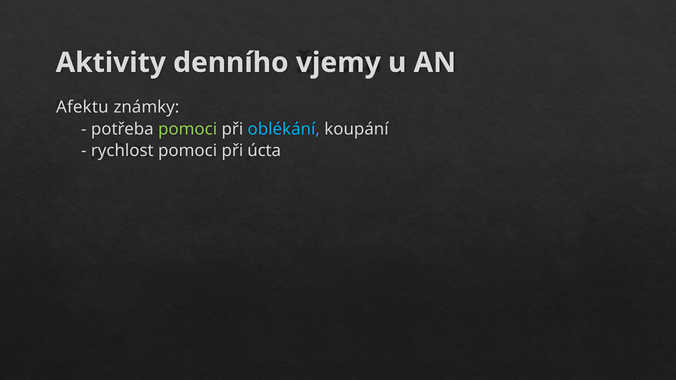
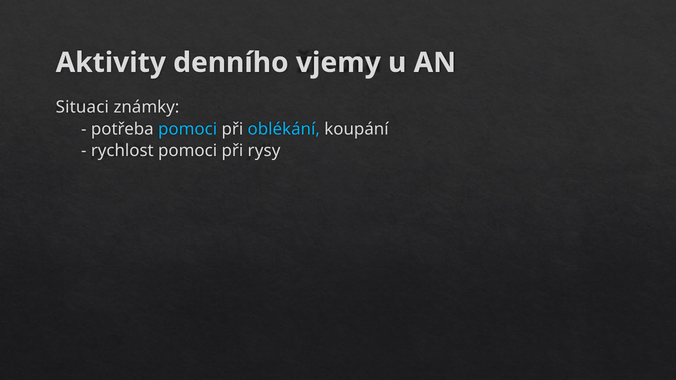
Afektu: Afektu -> Situaci (82, 107)
pomoci colour: light green -> light blue (188, 129)
úcta: úcta -> rysy (264, 151)
